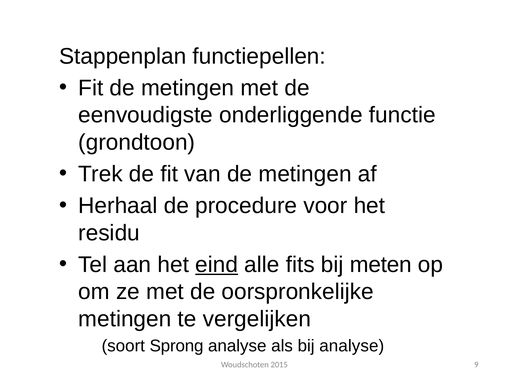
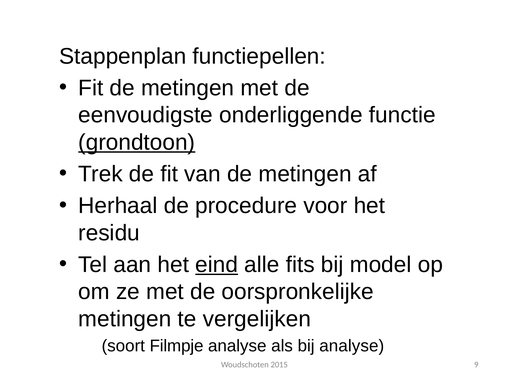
grondtoon underline: none -> present (137, 142)
meten: meten -> model (381, 264)
Sprong: Sprong -> Filmpje (177, 346)
